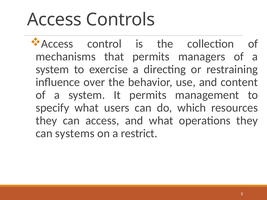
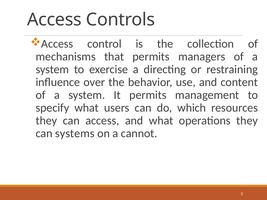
restrict: restrict -> cannot (139, 134)
